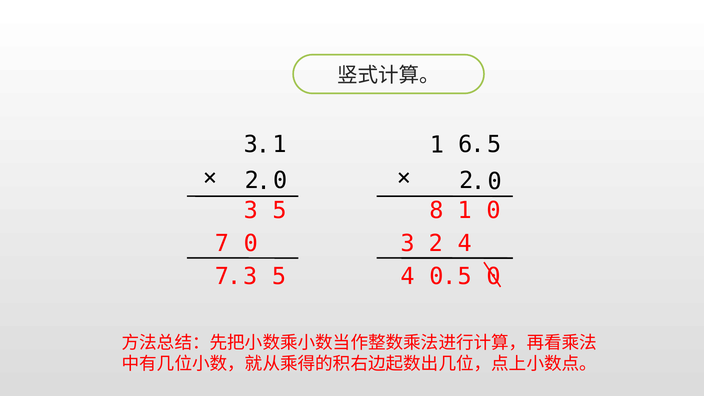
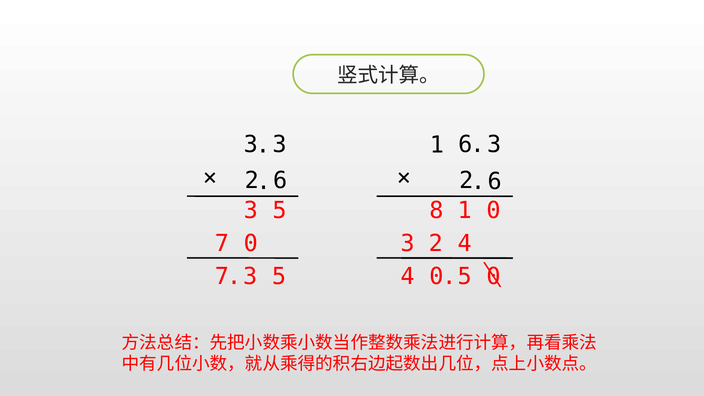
3 1: 1 -> 3 (280, 144)
6 5: 5 -> 3 (494, 144)
0: 0 -> 6 (280, 181)
0: 0 -> 6 (495, 182)
